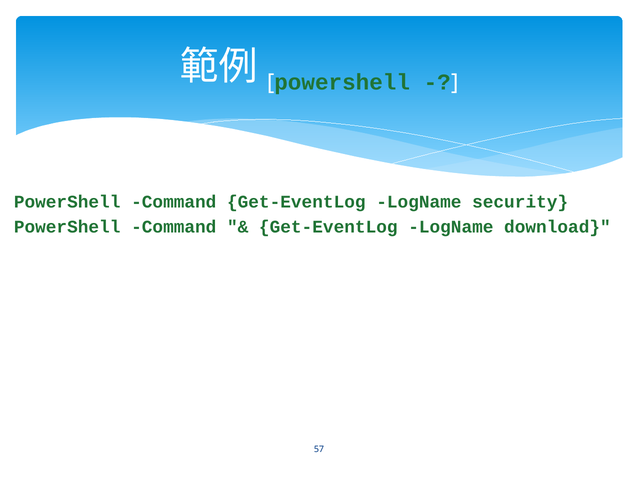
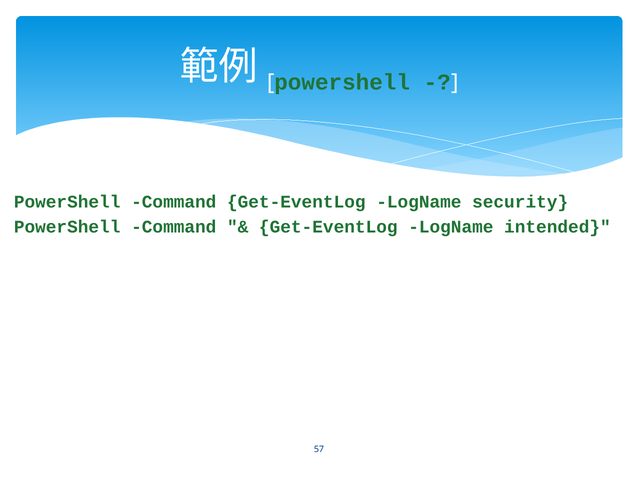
download: download -> intended (557, 227)
